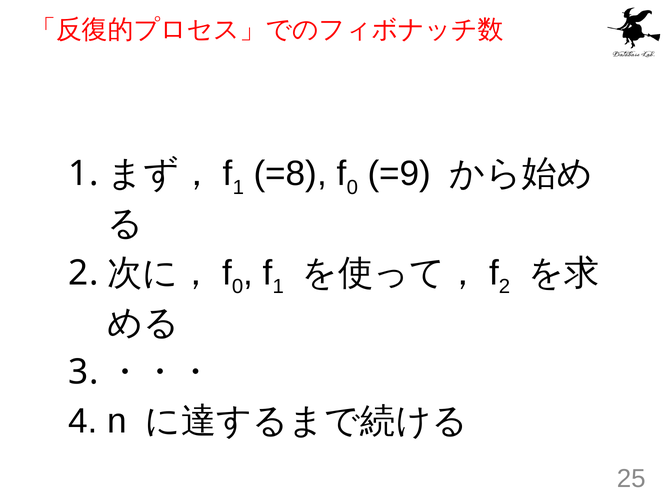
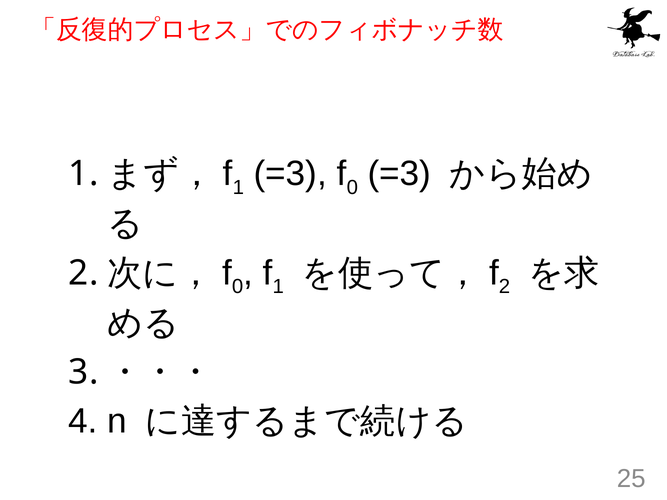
=8: =8 -> =3 (290, 174)
=9: =9 -> =3 (399, 174)
